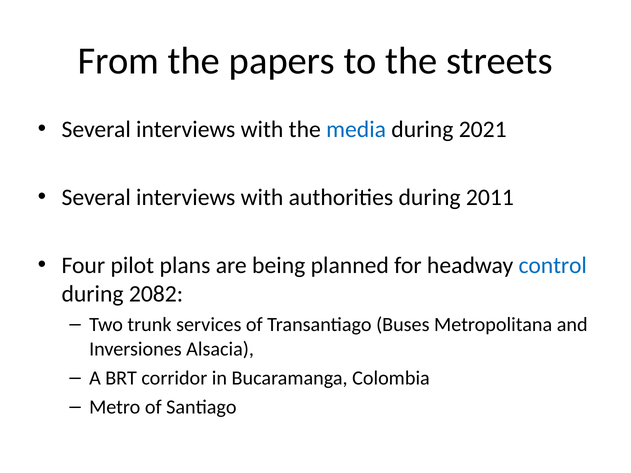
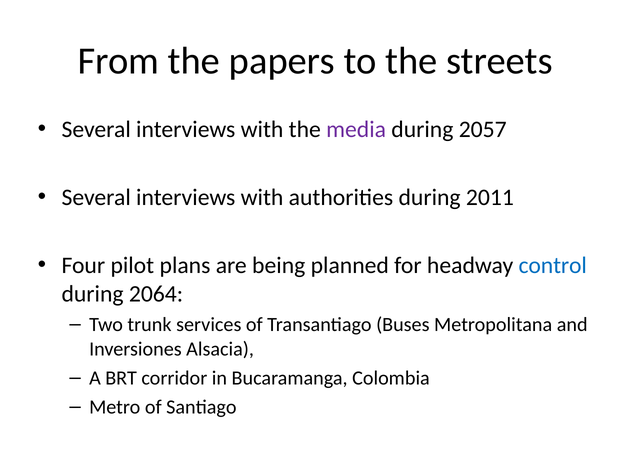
media colour: blue -> purple (356, 129)
2021: 2021 -> 2057 (483, 129)
2082: 2082 -> 2064 (156, 294)
